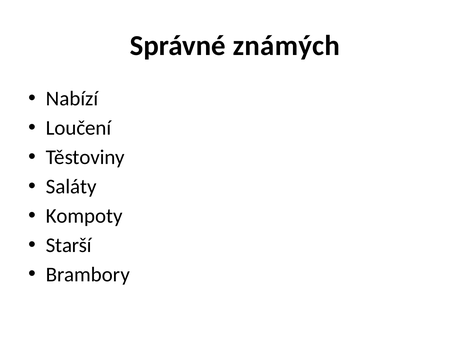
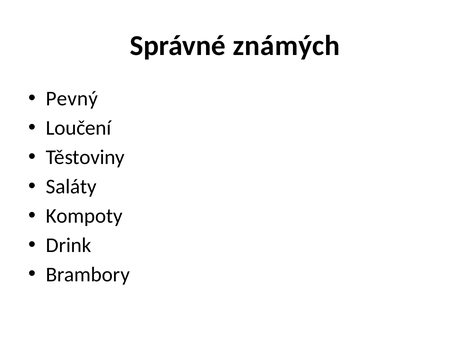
Nabízí: Nabízí -> Pevný (72, 99)
Starší: Starší -> Drink (69, 245)
